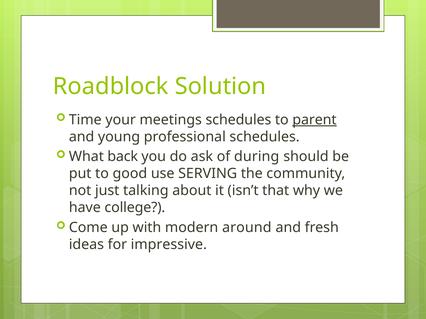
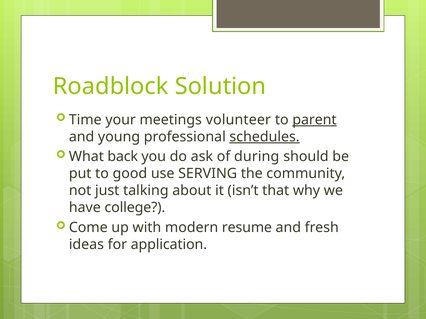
meetings schedules: schedules -> volunteer (238, 120)
schedules underline: none -> present (265, 137)
around: around -> resume (247, 228)
impressive: impressive -> application (169, 245)
